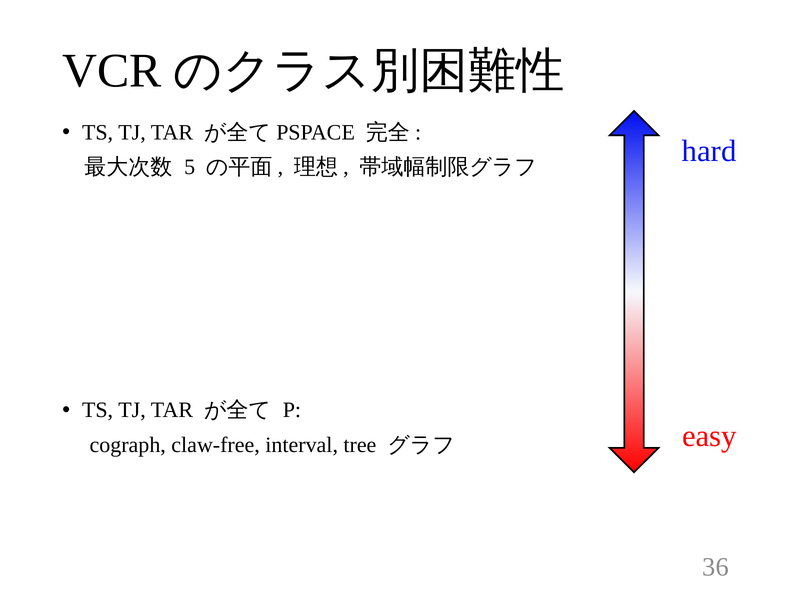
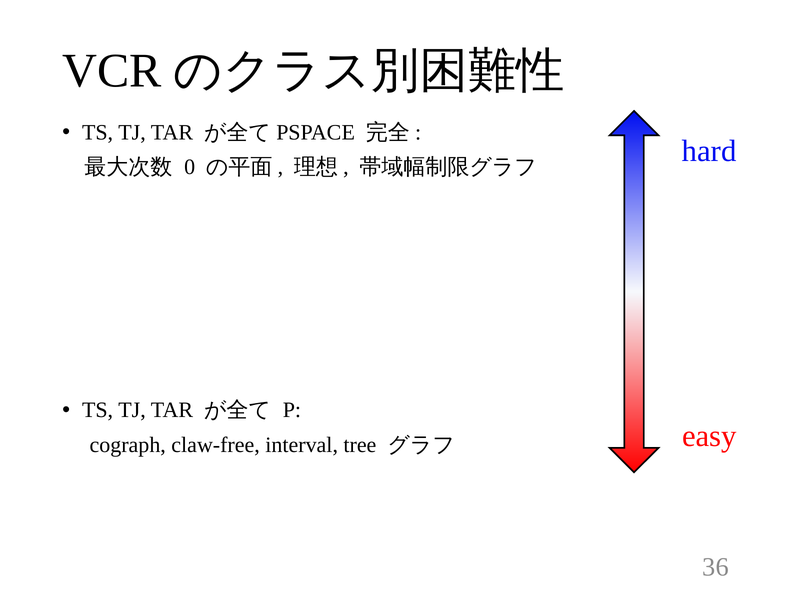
5: 5 -> 0 (190, 167)
